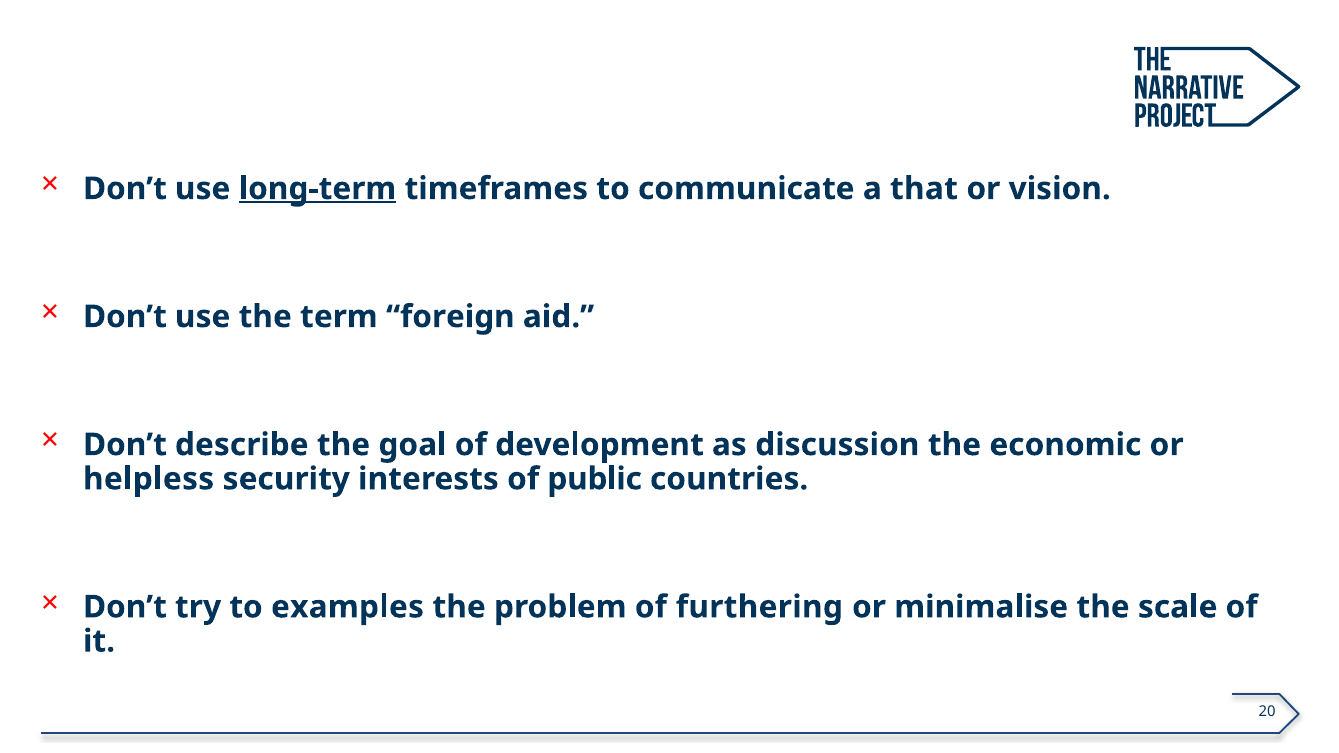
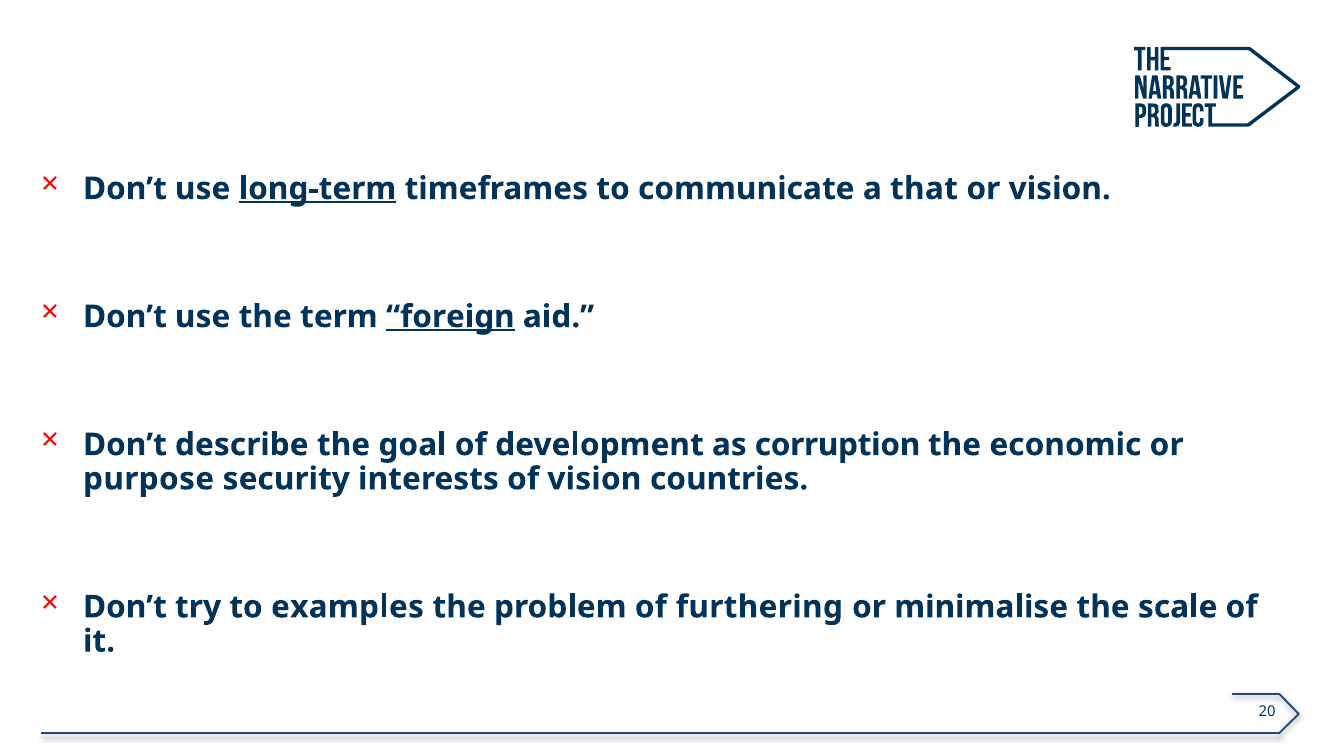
foreign underline: none -> present (450, 317)
discussion: discussion -> corruption (838, 445)
helpless: helpless -> purpose (149, 479)
of public: public -> vision (594, 479)
